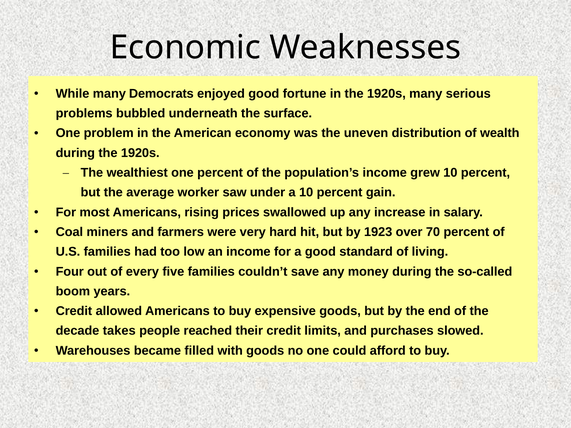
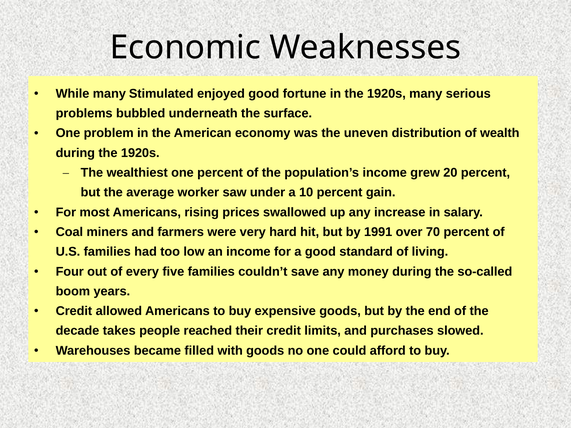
Democrats: Democrats -> Stimulated (161, 94)
grew 10: 10 -> 20 (450, 173)
1923: 1923 -> 1991 (378, 232)
